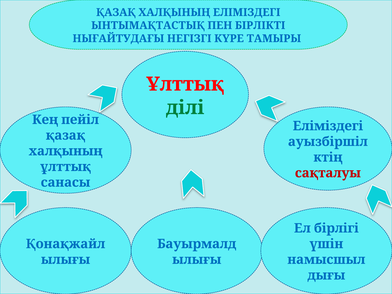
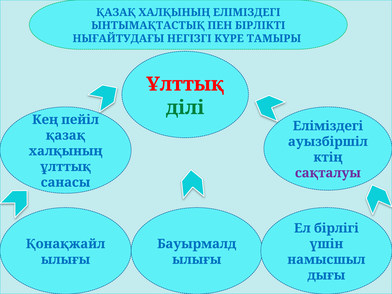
сақталуы colour: red -> purple (328, 173)
